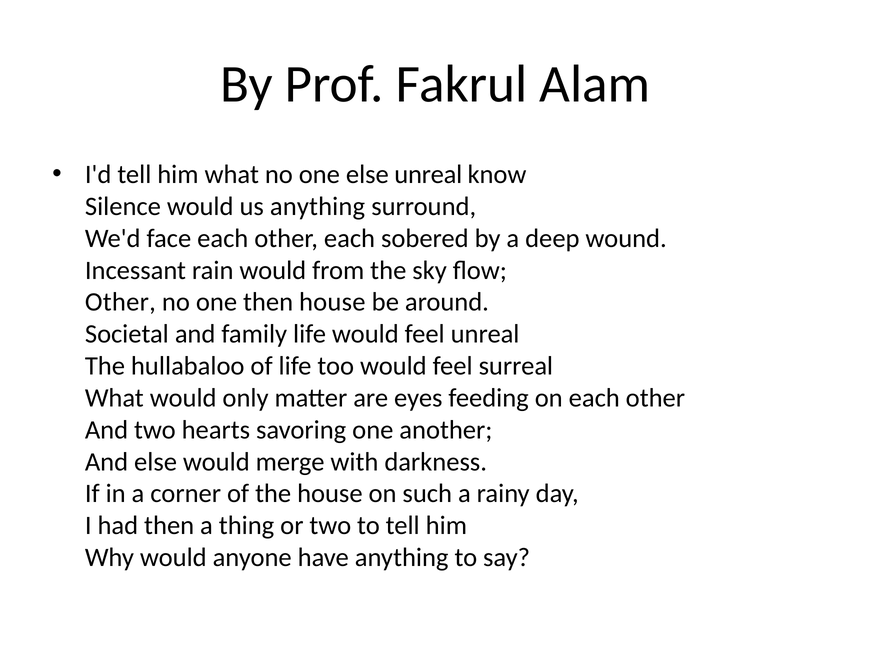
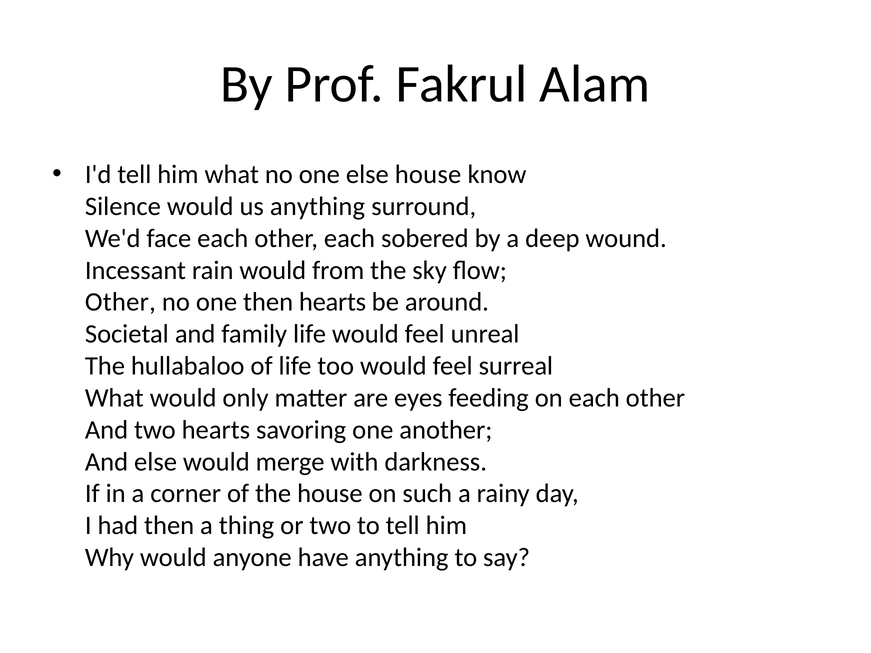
else unreal: unreal -> house (428, 175)
then house: house -> hearts (333, 302)
